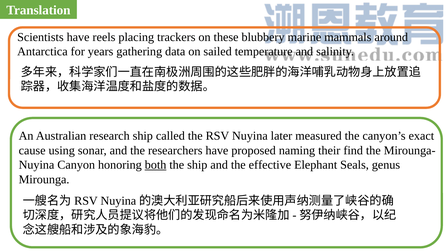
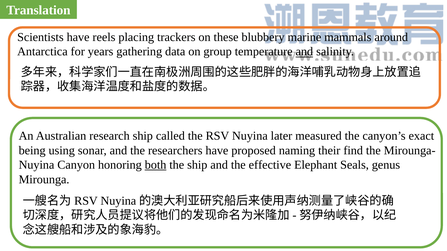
sailed: sailed -> group (218, 52)
and underline: none -> present (304, 52)
cause: cause -> being (32, 151)
